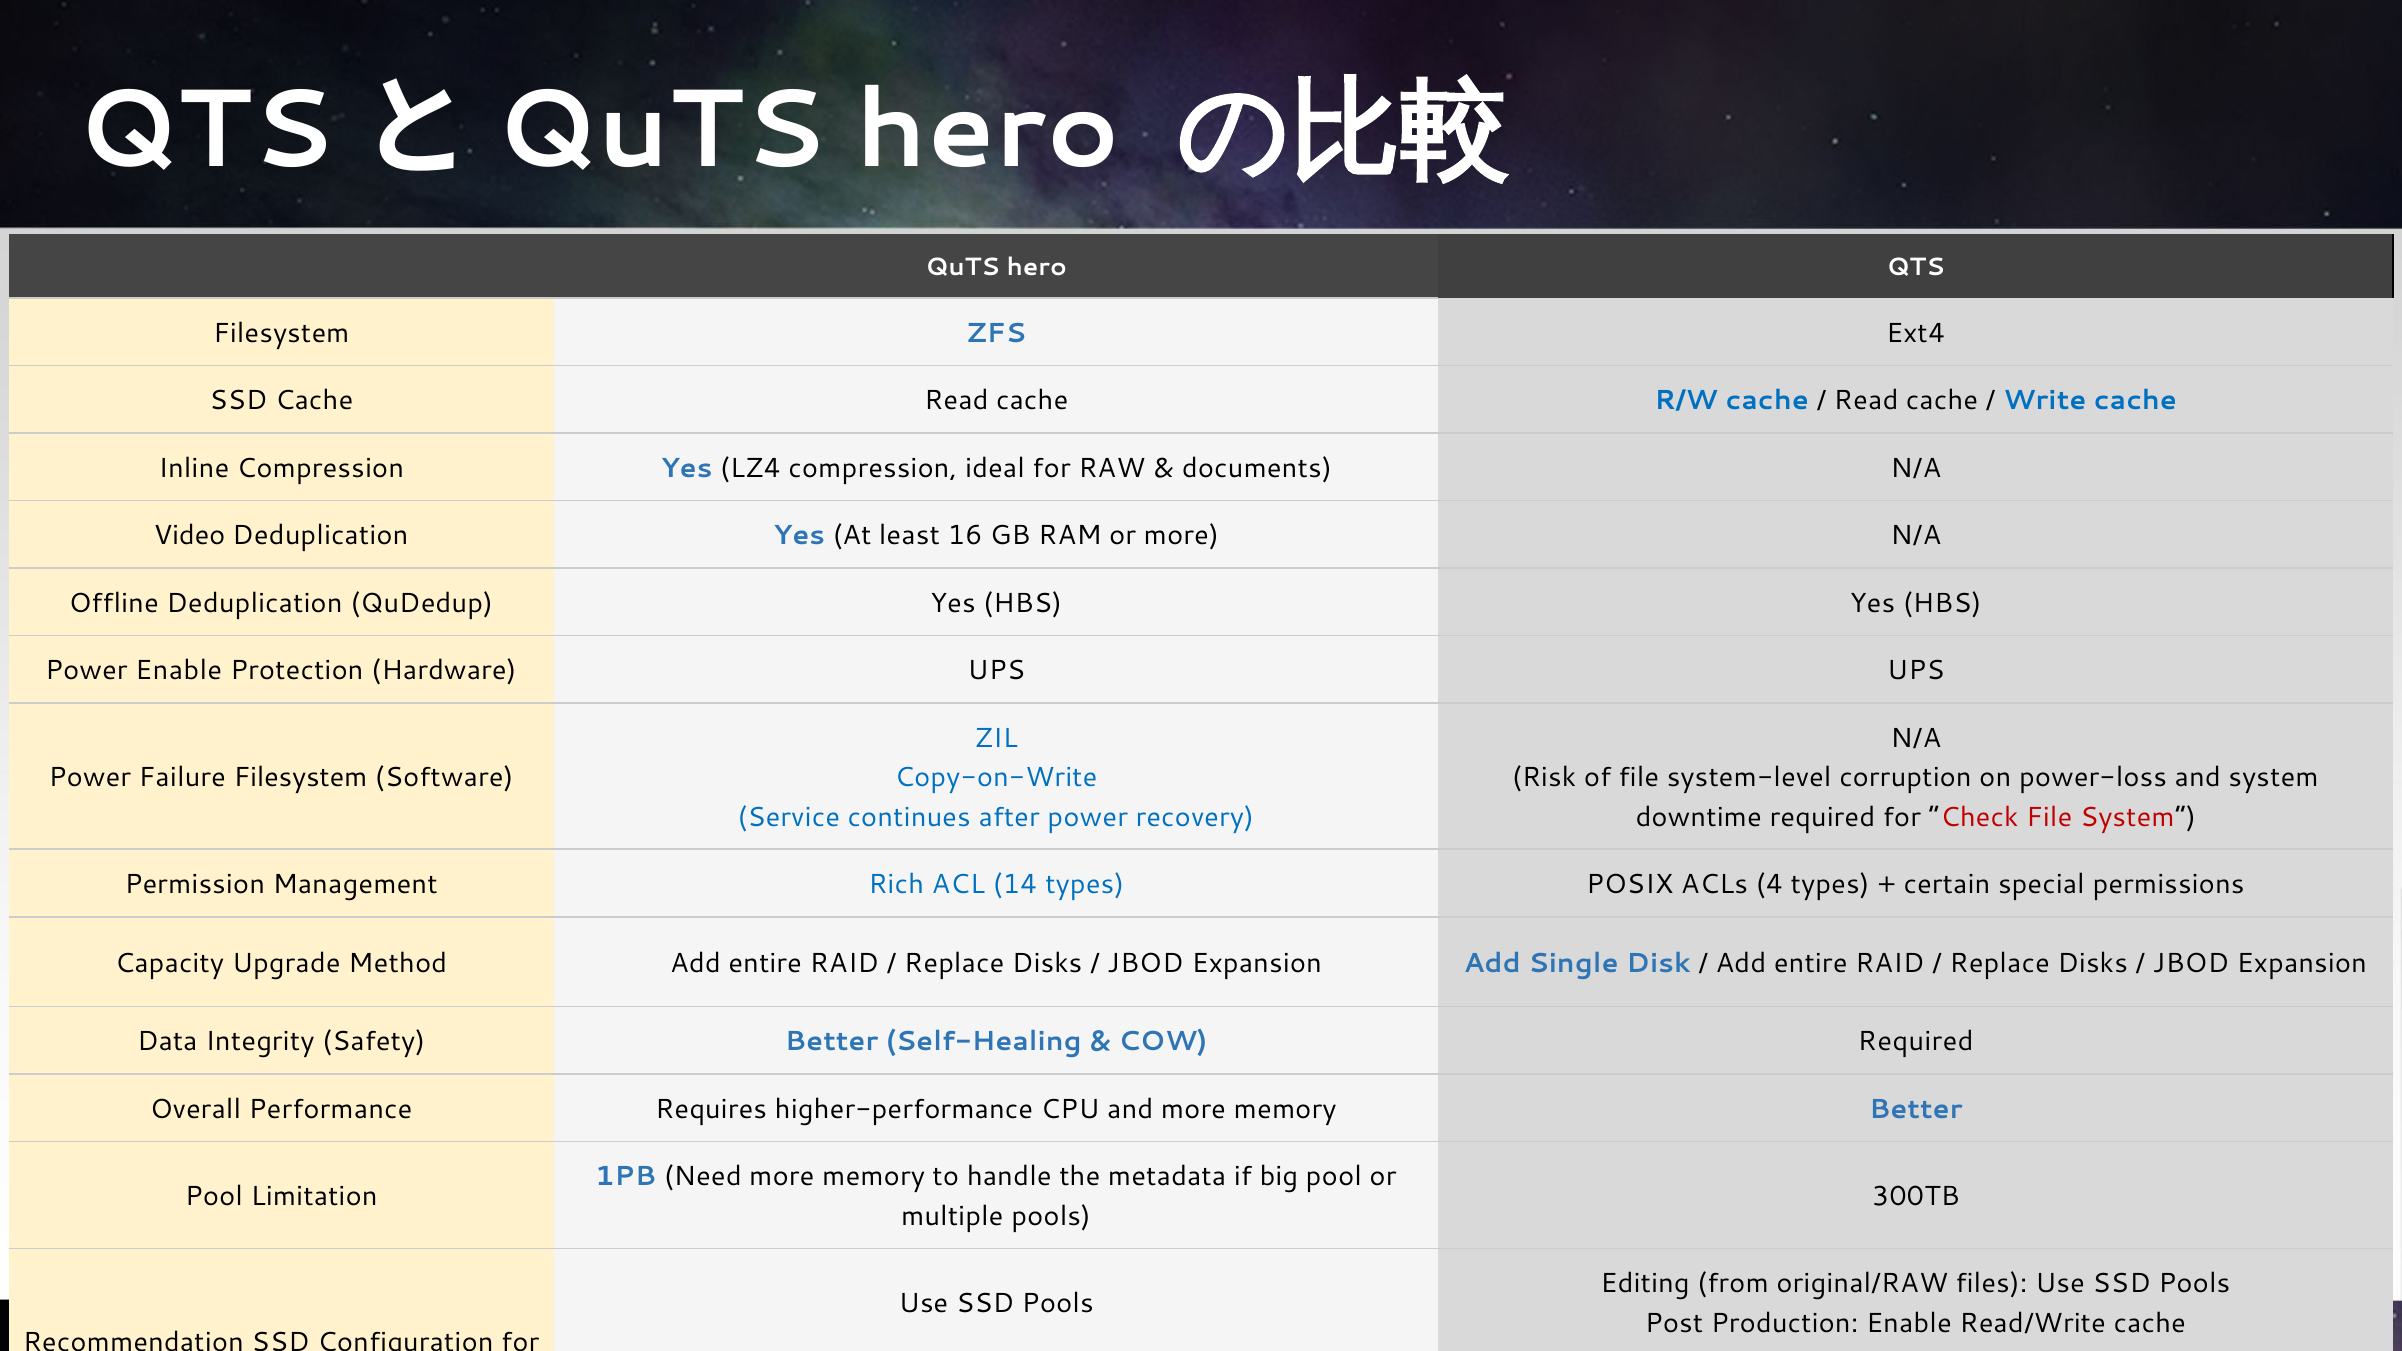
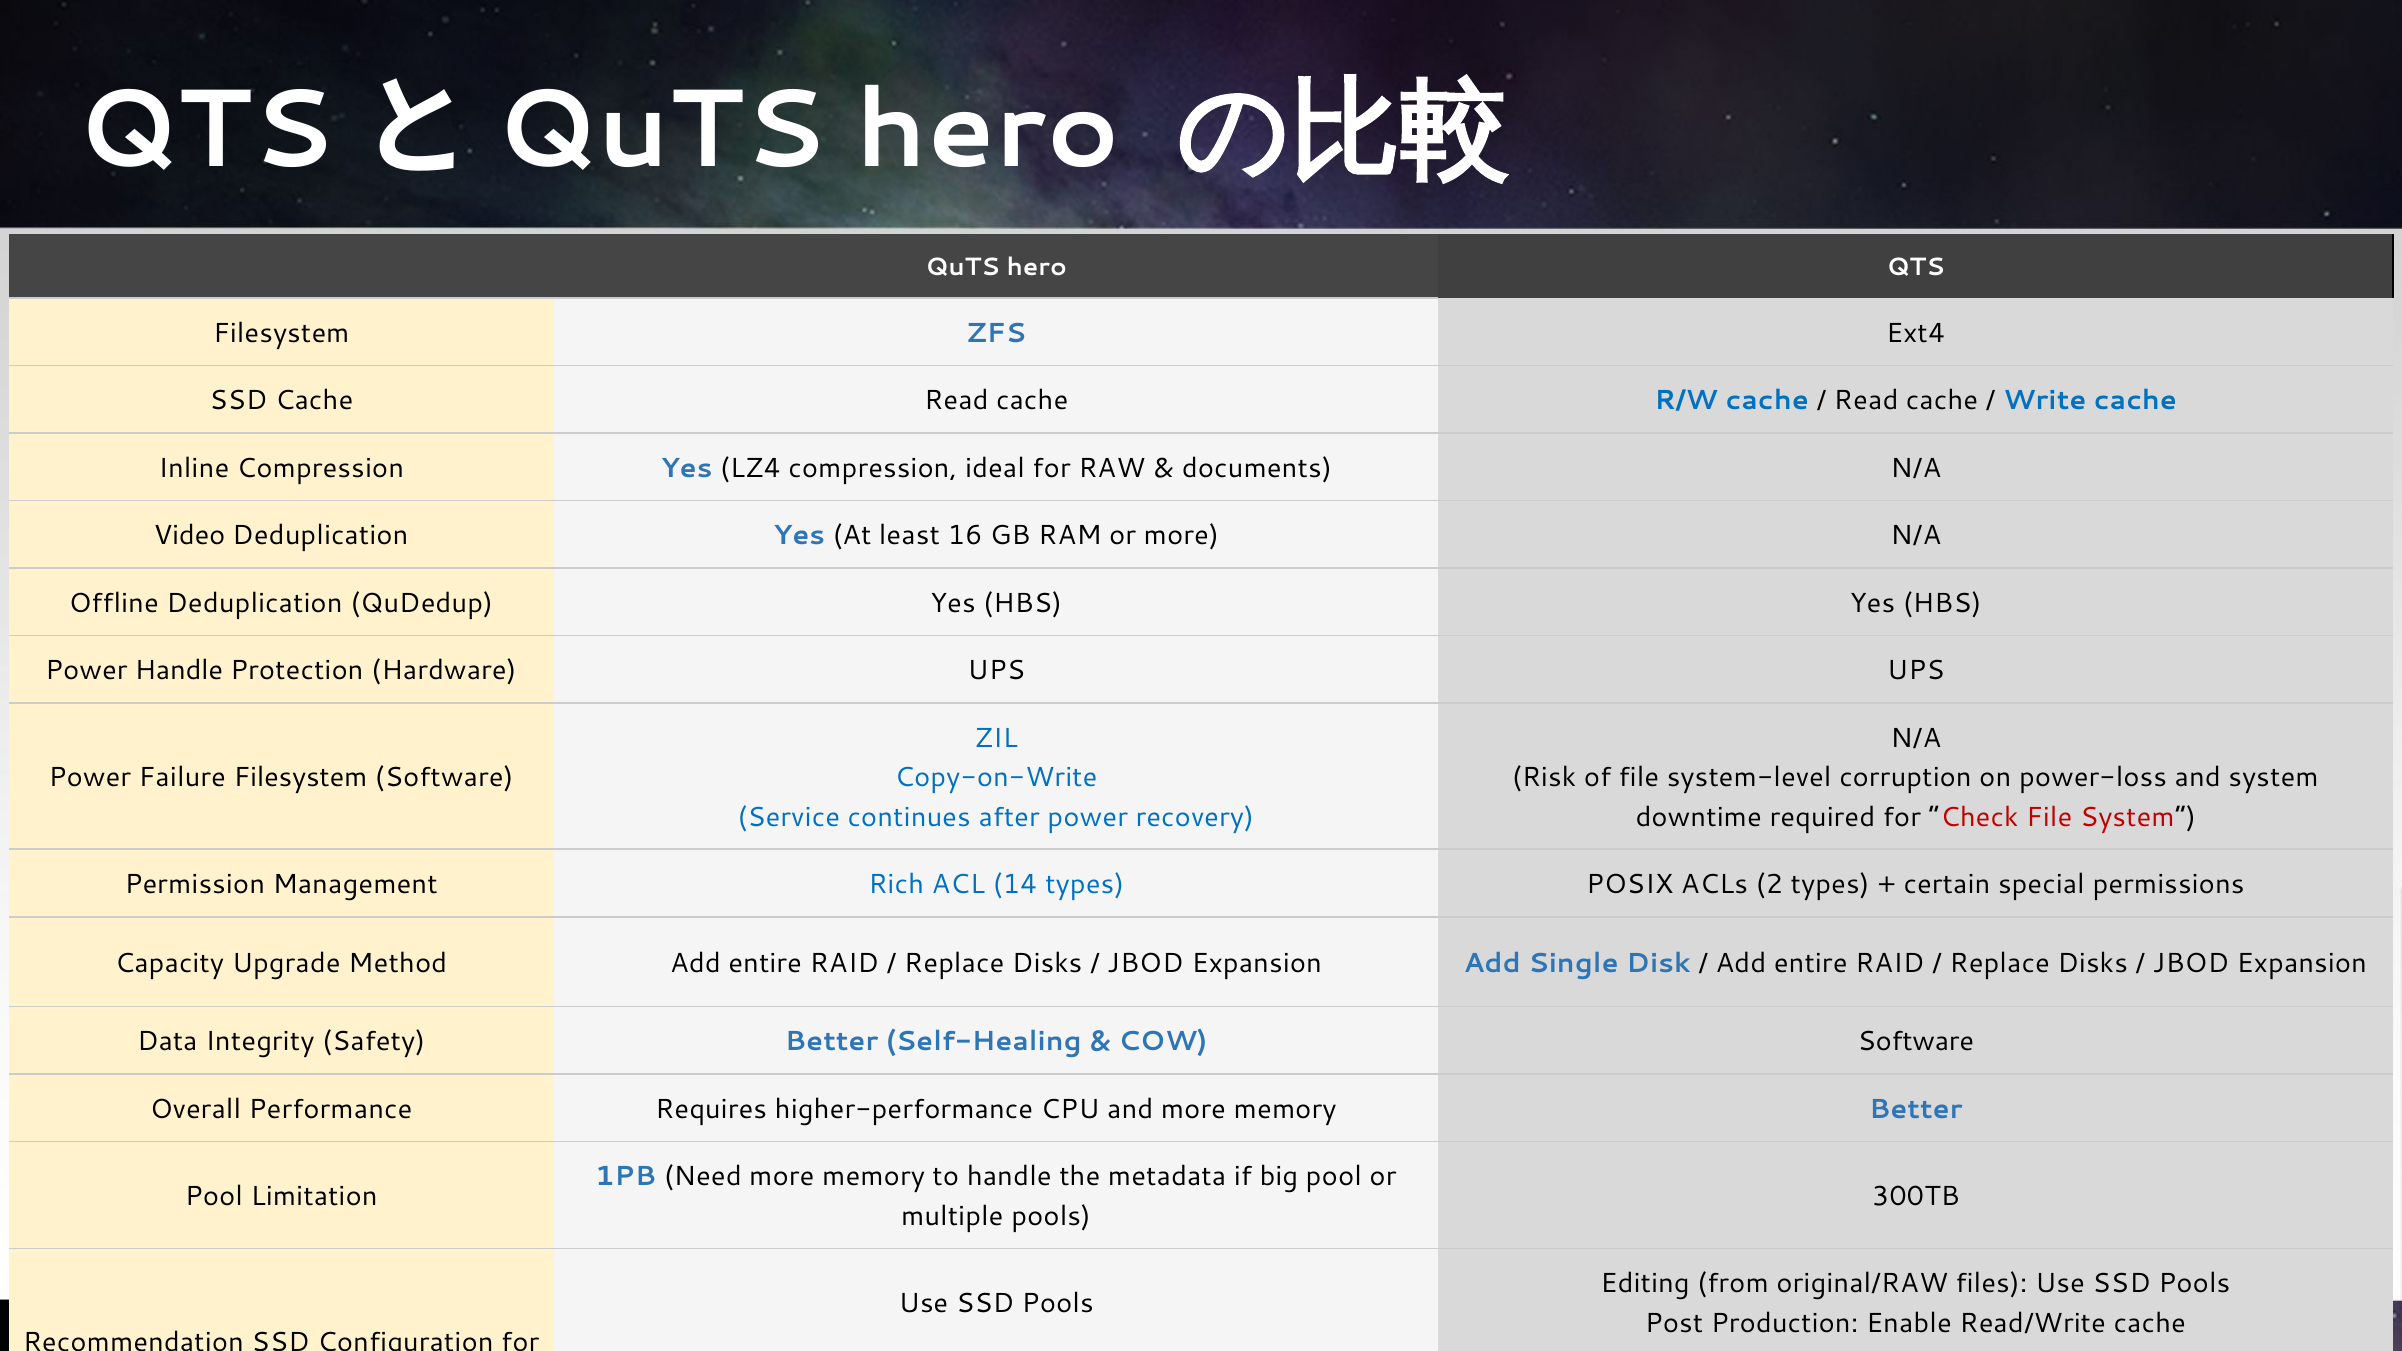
Power Enable: Enable -> Handle (179, 671)
4: 4 -> 2 (1769, 885)
COW Required: Required -> Software (1916, 1042)
